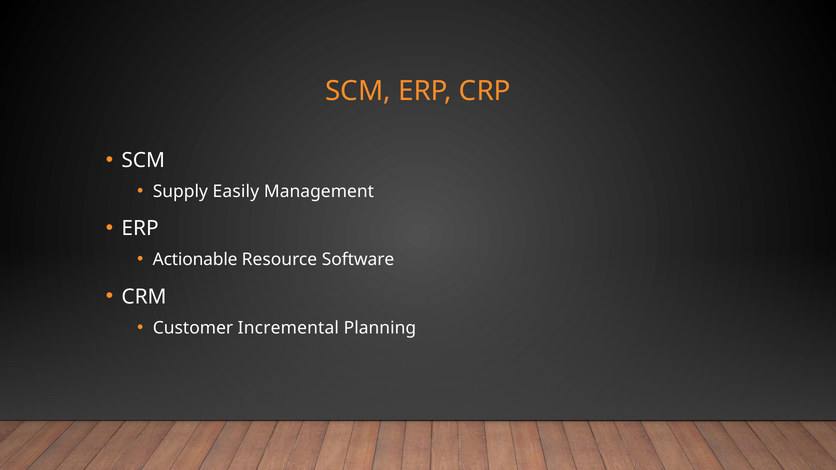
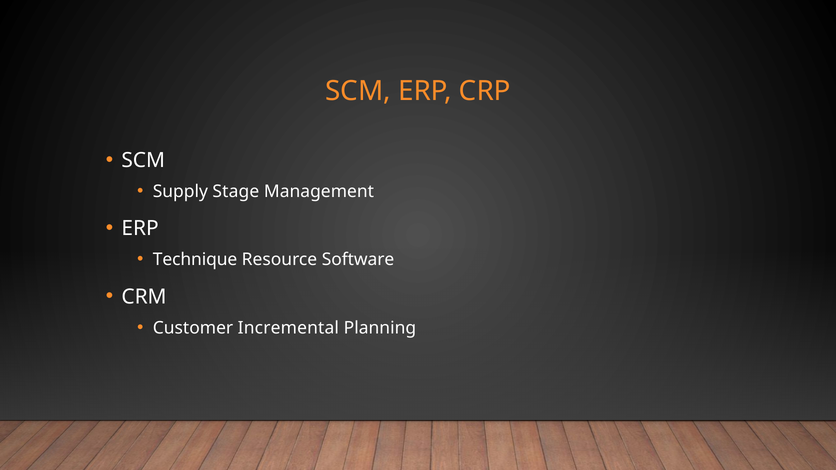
Easily: Easily -> Stage (236, 192)
Actionable: Actionable -> Technique (195, 260)
